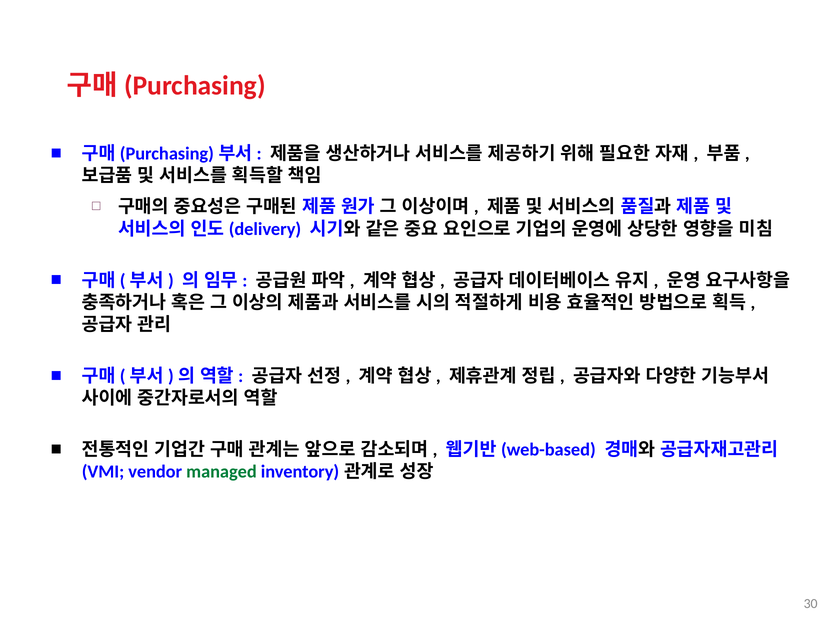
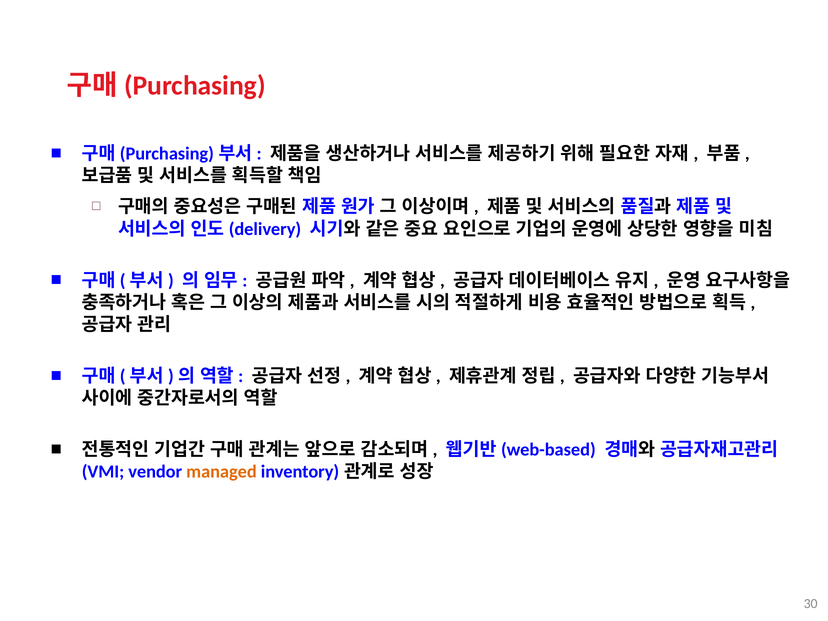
managed colour: green -> orange (221, 472)
